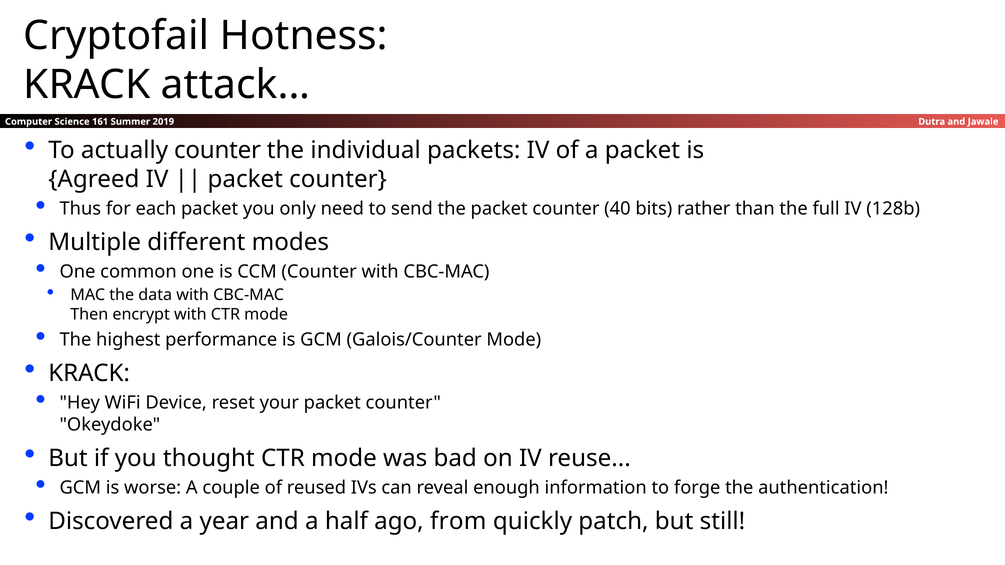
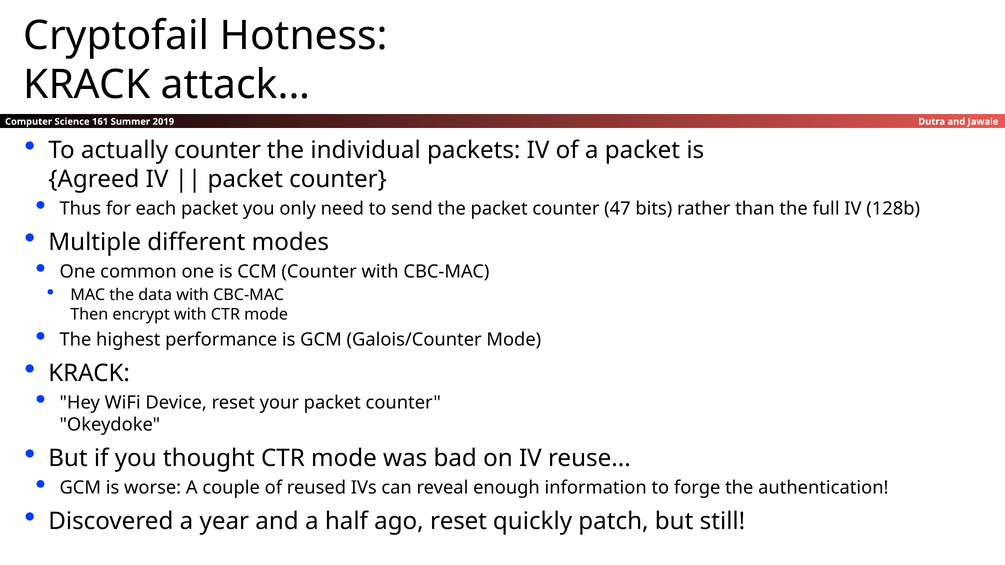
40: 40 -> 47 (617, 209)
ago from: from -> reset (458, 521)
